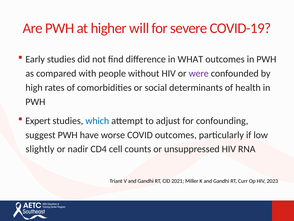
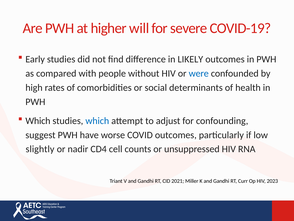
WHAT: WHAT -> LIKELY (190, 59)
were colour: purple -> blue (199, 73)
Expert: Expert -> Which (38, 121)
